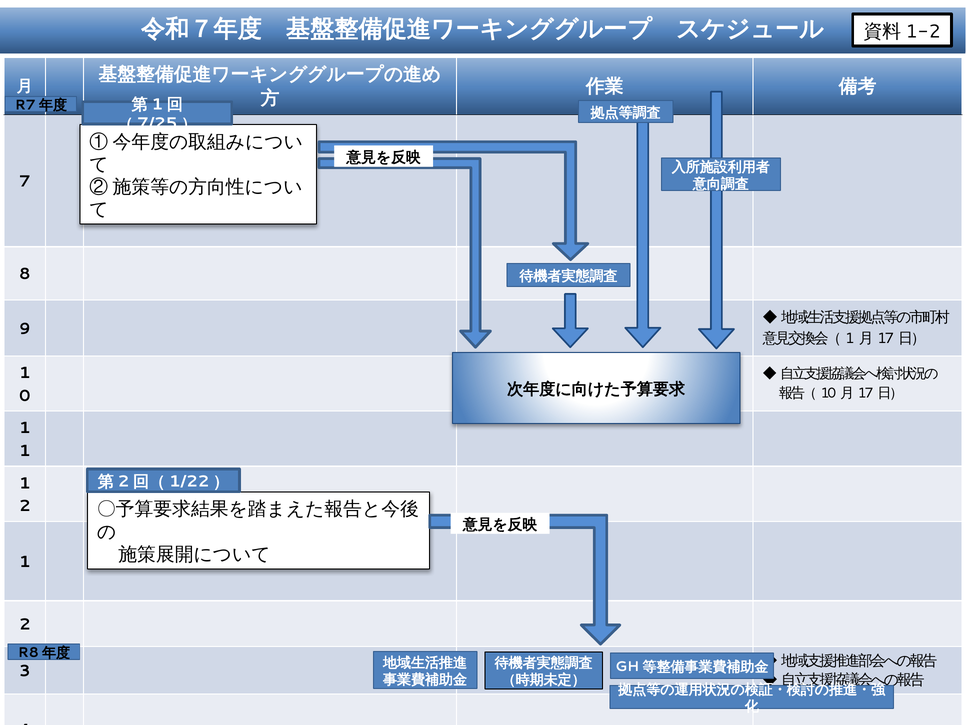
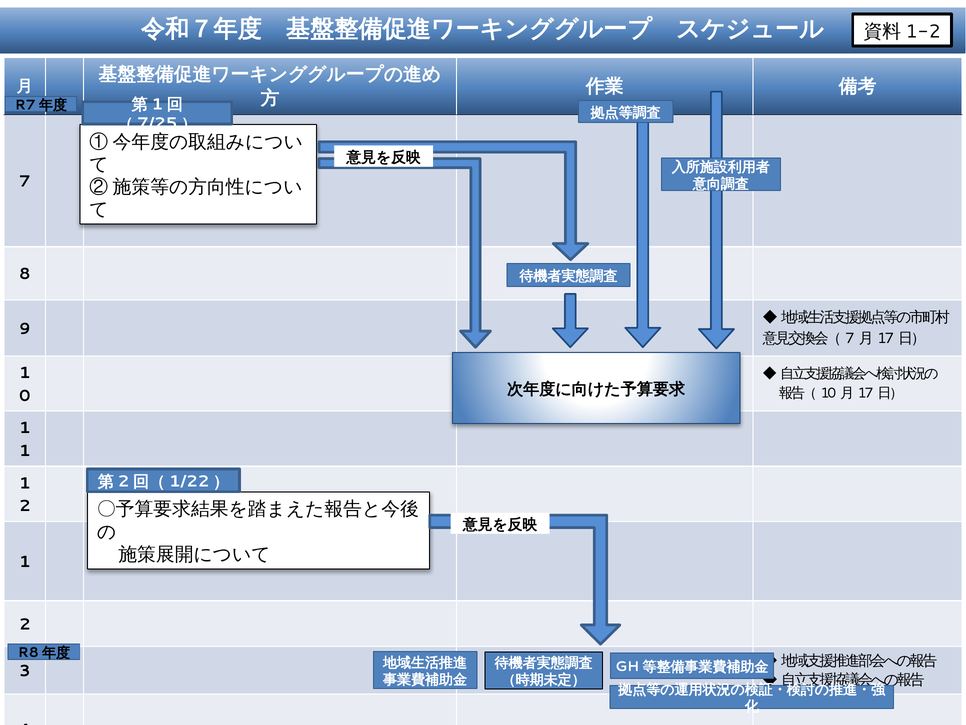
1: 1 -> 7 (850, 338)
